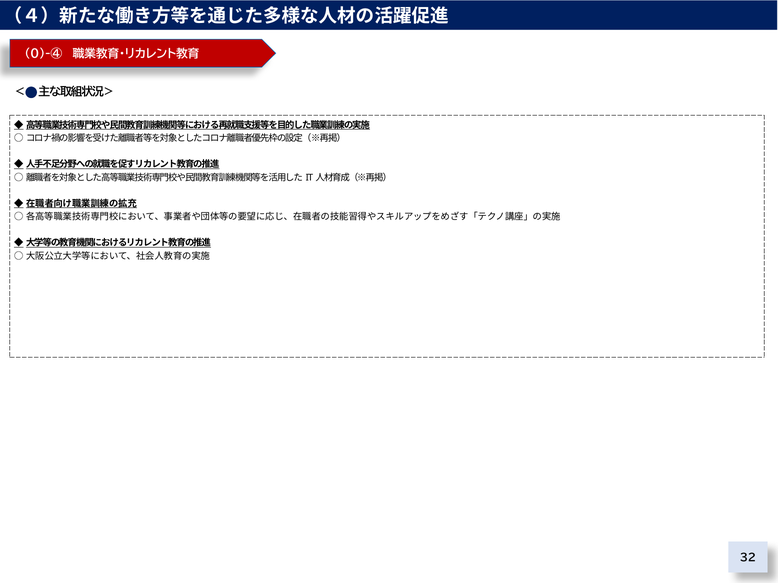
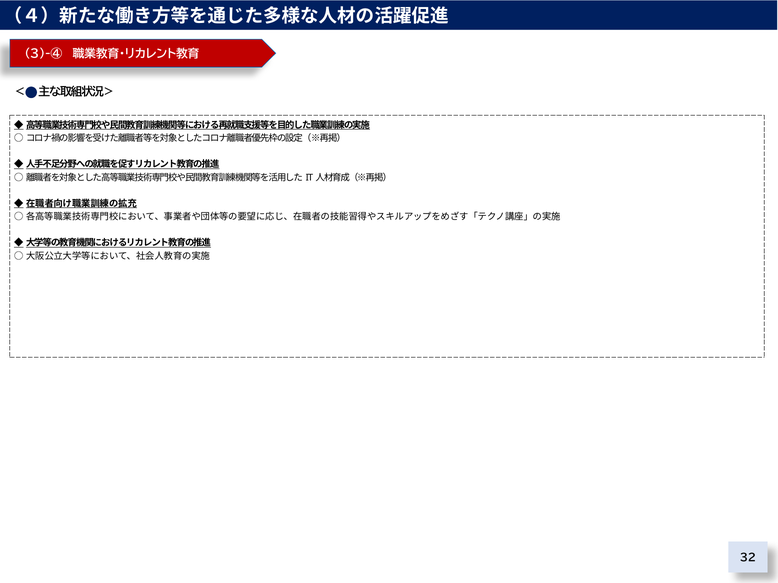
0)-④: 0)-④ -> 3)-④ (43, 54)
